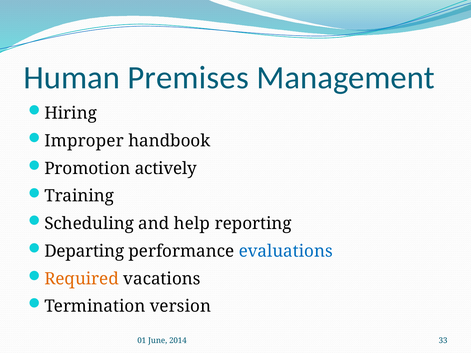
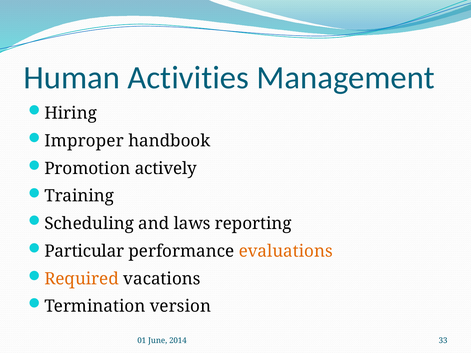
Premises: Premises -> Activities (188, 78)
help: help -> laws (192, 224)
Departing: Departing -> Particular (84, 251)
evaluations colour: blue -> orange (286, 251)
